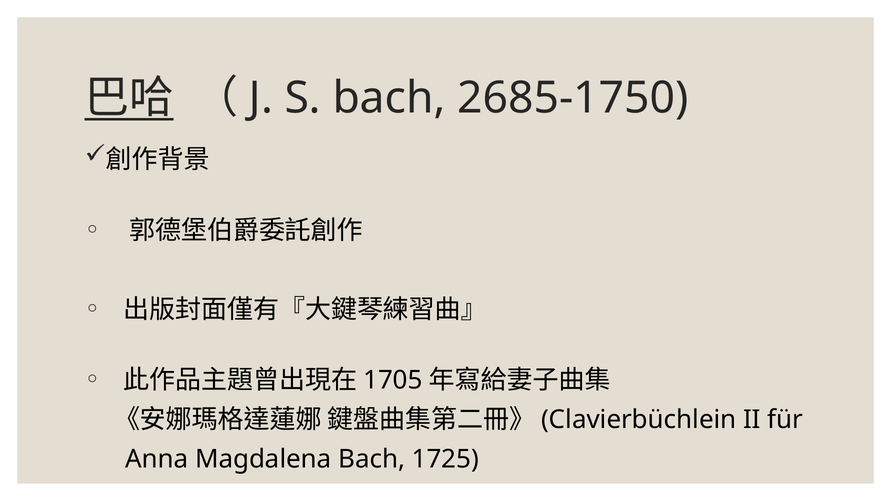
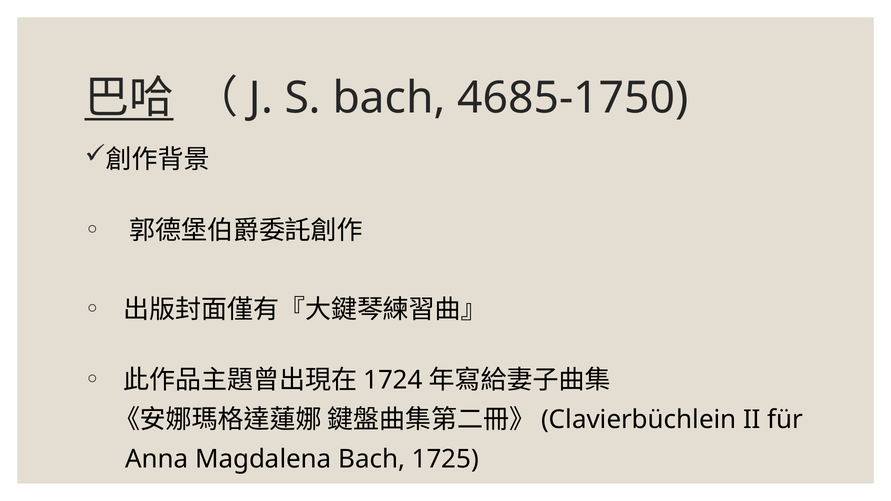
2685-1750: 2685-1750 -> 4685-1750 (573, 98)
1705: 1705 -> 1724 (393, 380)
